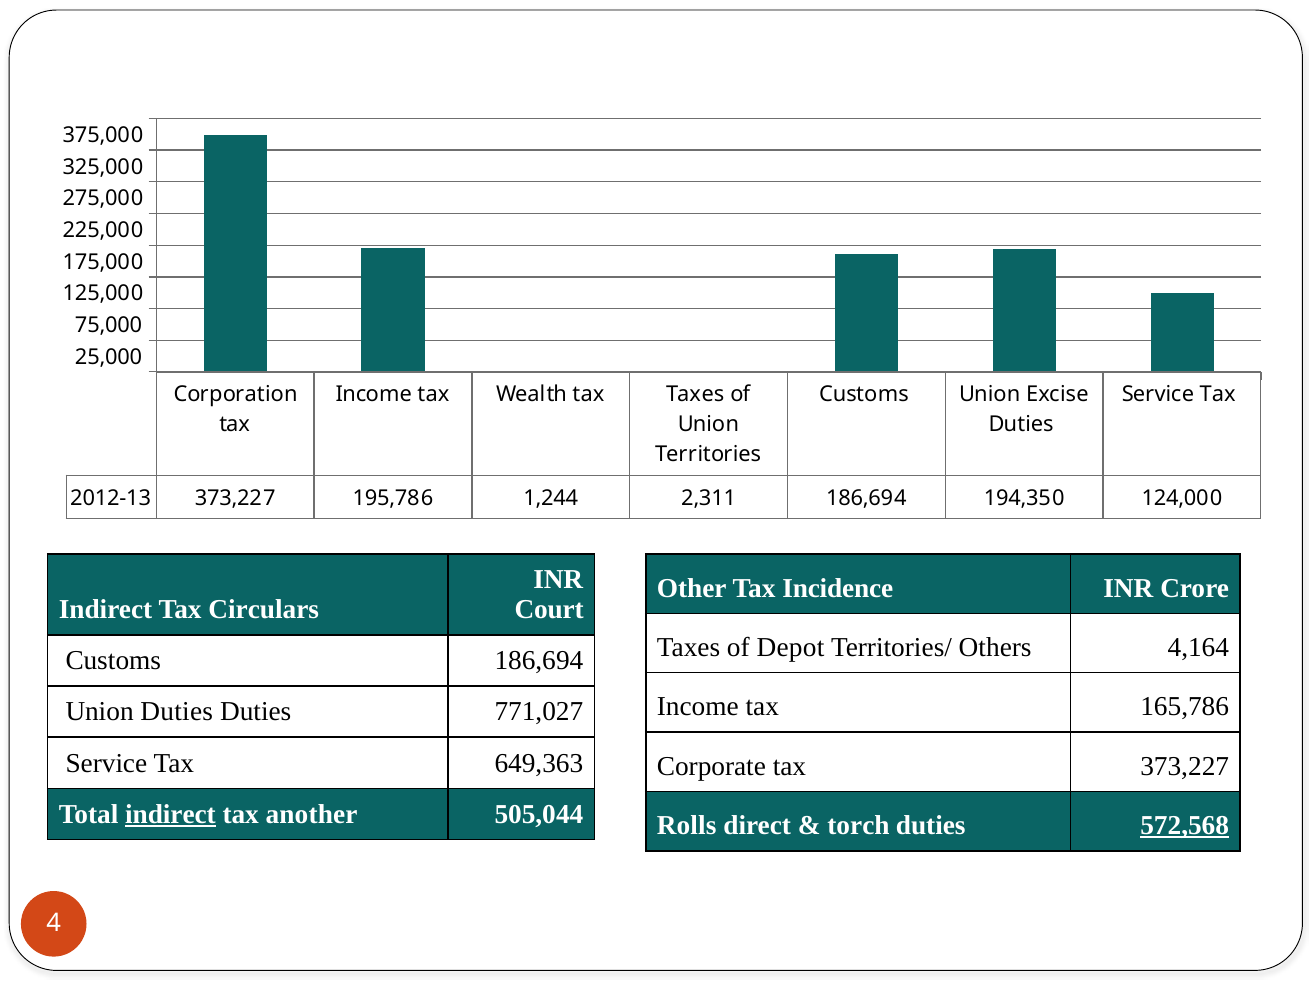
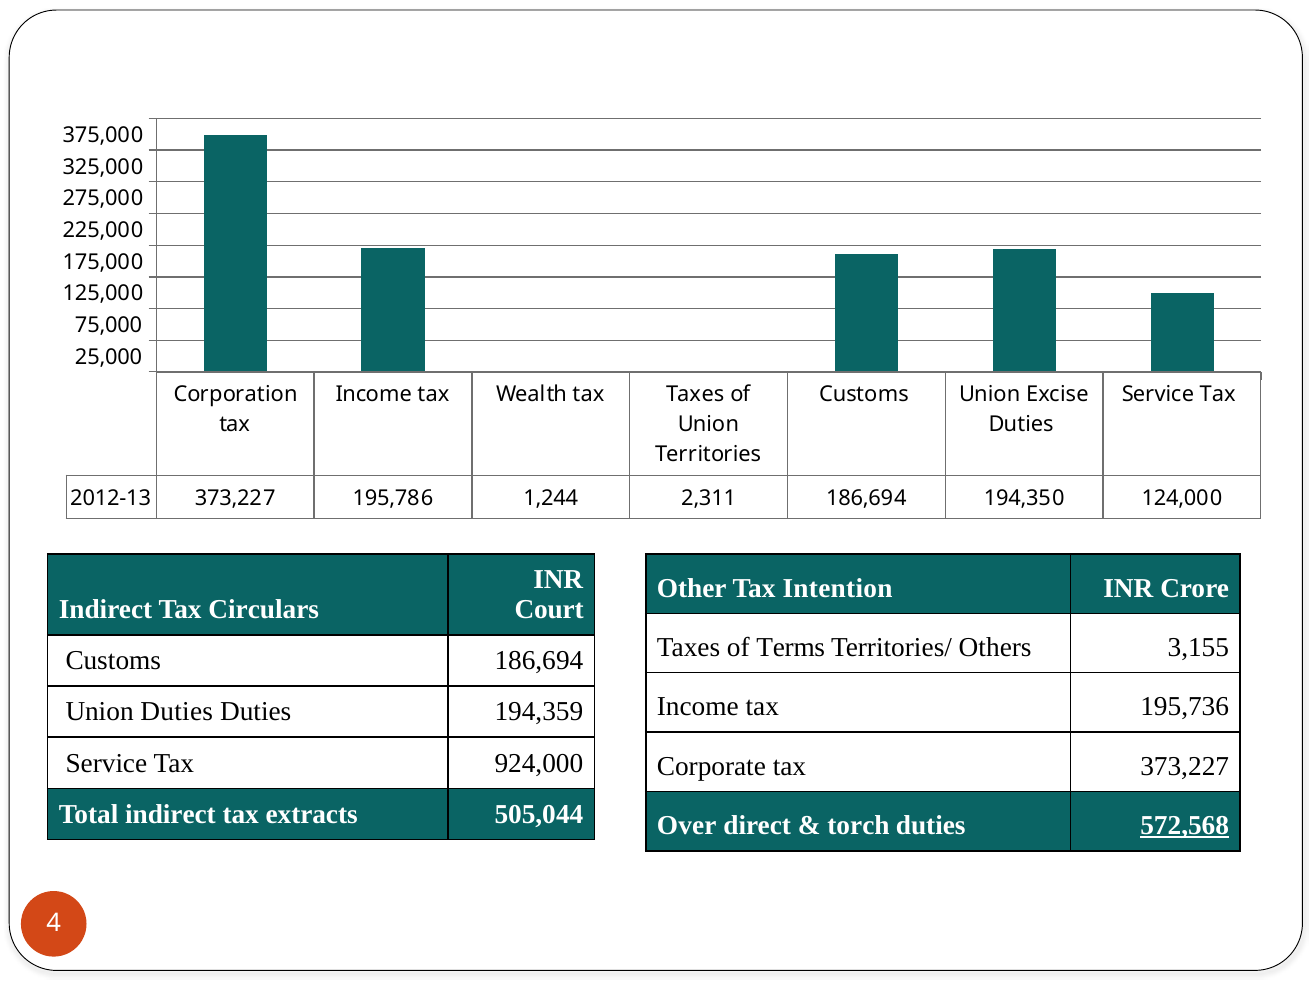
Incidence: Incidence -> Intention (838, 588)
Depot: Depot -> Terms (791, 647)
4,164: 4,164 -> 3,155 (1198, 647)
165,786: 165,786 -> 195,736 (1185, 707)
771,027: 771,027 -> 194,359 (539, 712)
649,363: 649,363 -> 924,000 (539, 763)
indirect underline: present -> none (170, 814)
another: another -> extracts (312, 814)
Rolls: Rolls -> Over (687, 825)
